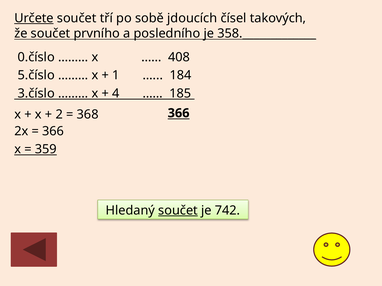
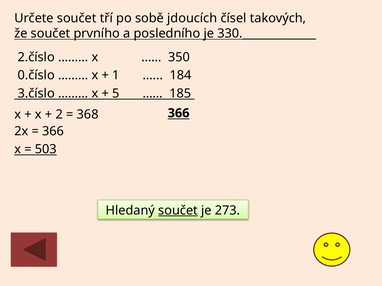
Určete underline: present -> none (34, 18)
358._____________: 358._____________ -> 330._____________ (267, 34)
0.číslo: 0.číslo -> 2.číslo (36, 57)
408: 408 -> 350 (179, 57)
5.číslo: 5.číslo -> 0.číslo (36, 75)
4: 4 -> 5 (116, 93)
359: 359 -> 503 (46, 149)
742: 742 -> 273 (227, 211)
